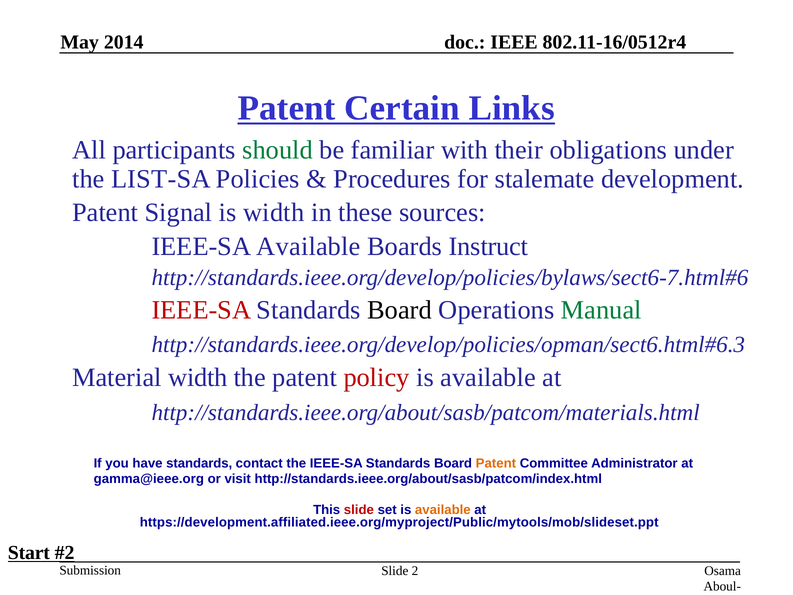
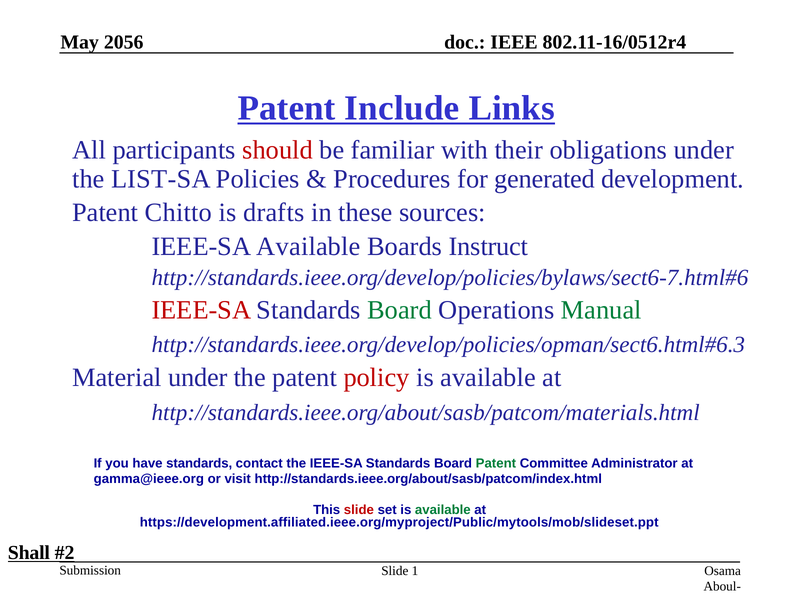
2014: 2014 -> 2056 (124, 42)
Certain: Certain -> Include (402, 108)
should colour: green -> red (278, 150)
stalemate: stalemate -> generated (545, 179)
Signal: Signal -> Chitto (178, 213)
is width: width -> drafts (274, 213)
Board colour: black -> green (400, 310)
Material width: width -> under (198, 377)
Patent colour: orange -> green (496, 463)
available colour: orange -> green (443, 510)
Start: Start -> Shall (29, 552)
2: 2 -> 1 (415, 570)
